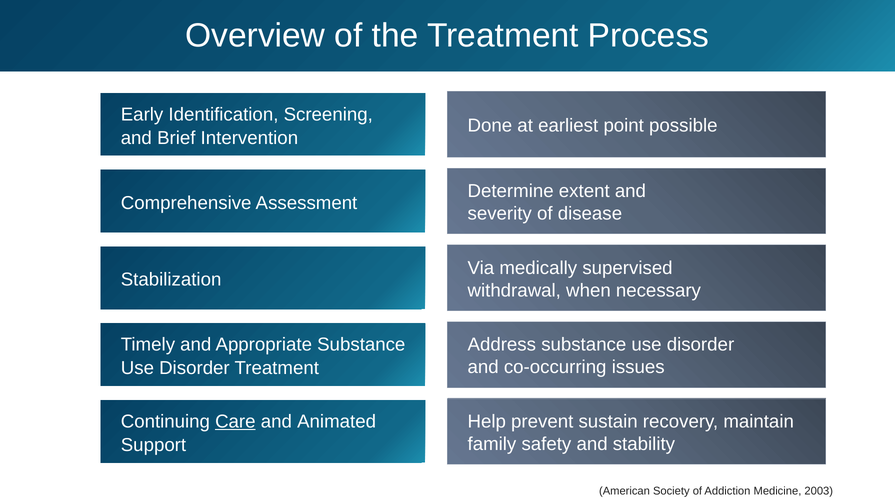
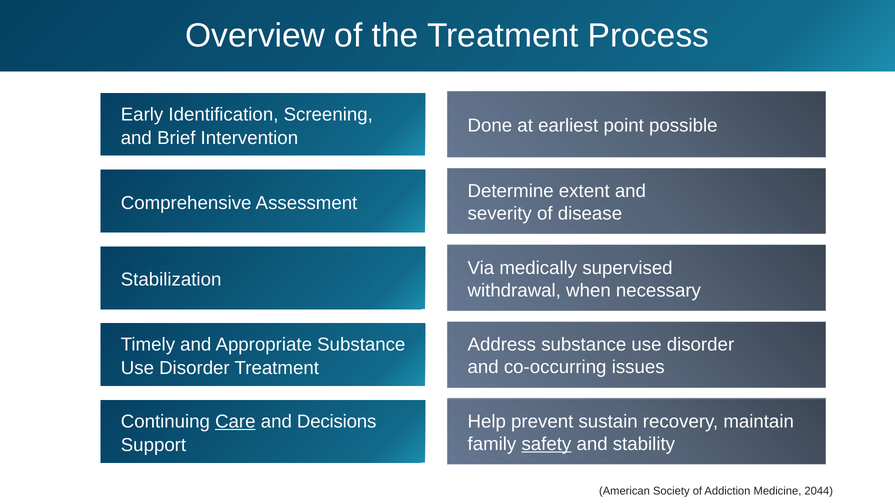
Animated: Animated -> Decisions (337, 421)
safety underline: none -> present (546, 443)
2003: 2003 -> 2044 (819, 490)
